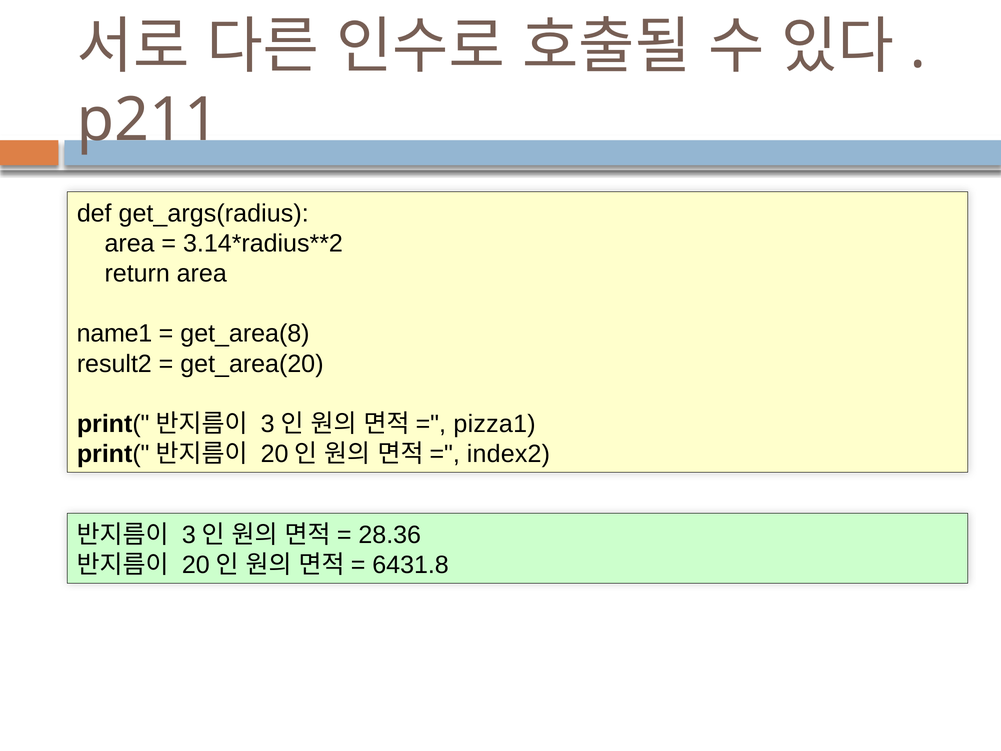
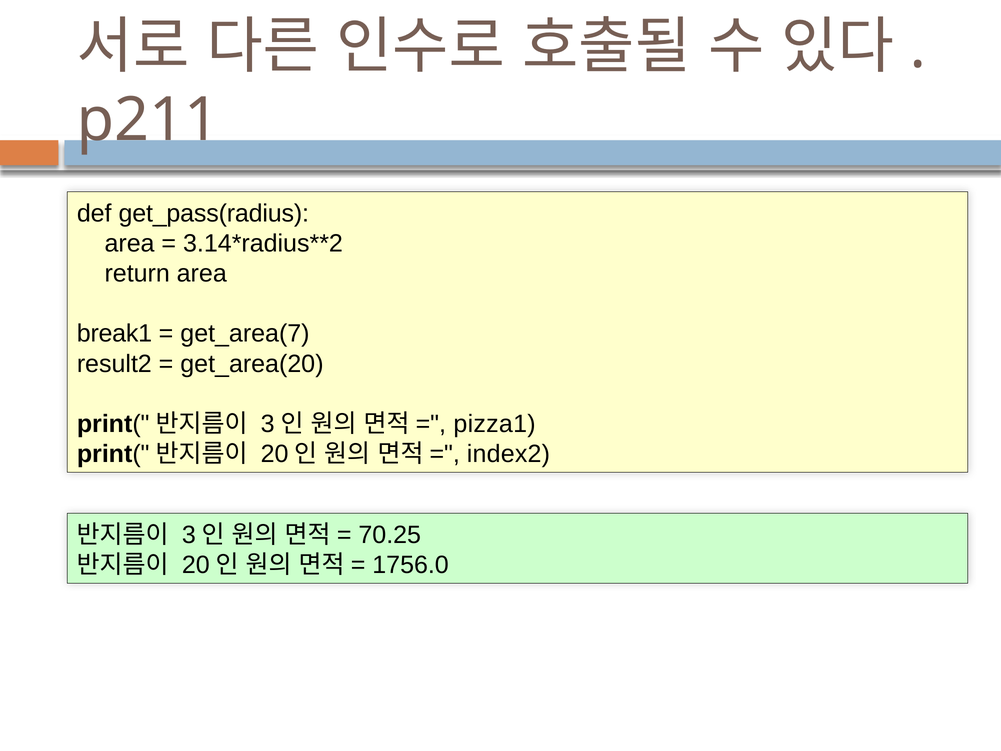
get_args(radius: get_args(radius -> get_pass(radius (214, 213)
name1: name1 -> break1 (114, 334)
get_area(8: get_area(8 -> get_area(7 (245, 334)
28.36: 28.36 -> 70.25 (390, 535)
6431.8: 6431.8 -> 1756.0 (411, 565)
